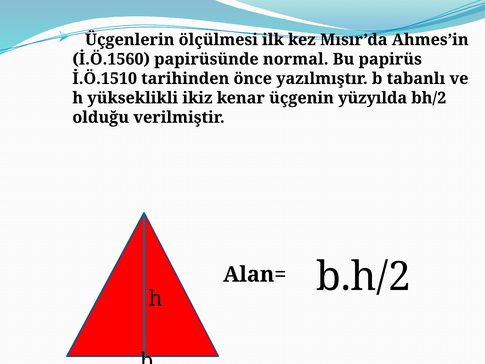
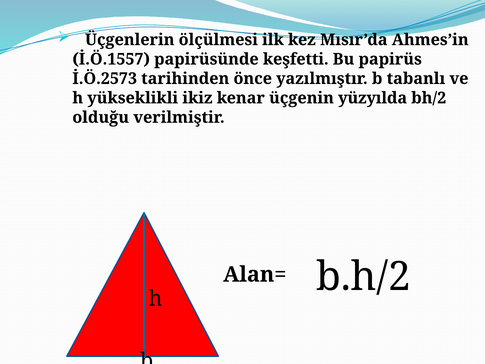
İ.Ö.1560: İ.Ö.1560 -> İ.Ö.1557 (111, 59)
normal: normal -> keşfetti (296, 59)
İ.Ö.1510: İ.Ö.1510 -> İ.Ö.2573 (105, 79)
